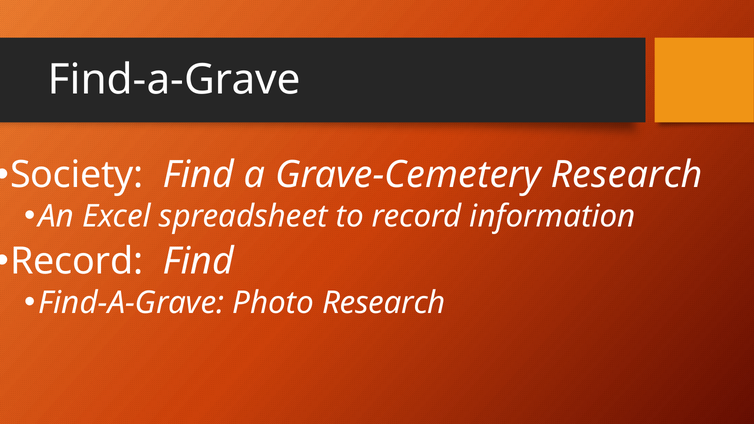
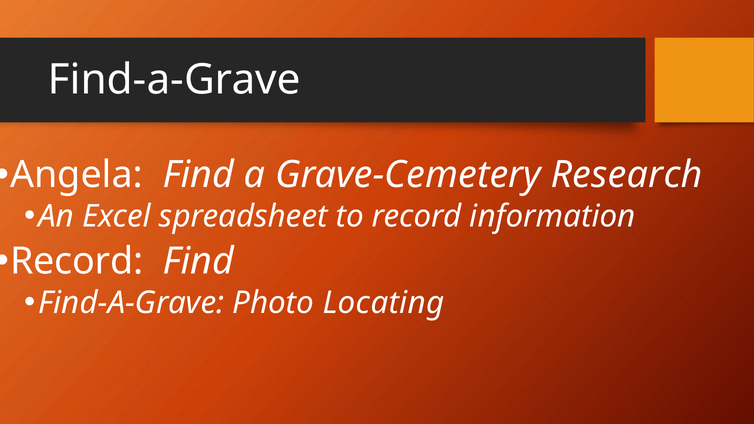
Society: Society -> Angela (77, 175)
Photo Research: Research -> Locating (384, 303)
